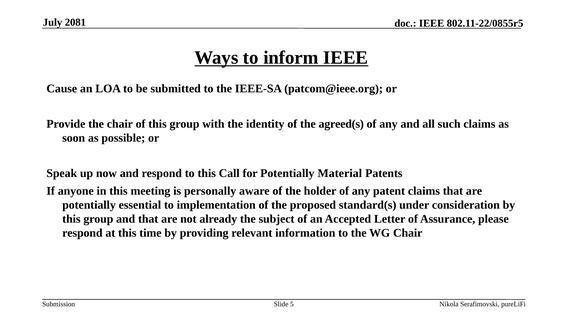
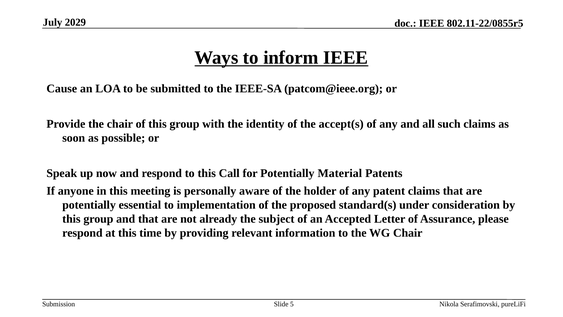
2081: 2081 -> 2029 (75, 22)
agreed(s: agreed(s -> accept(s (341, 124)
